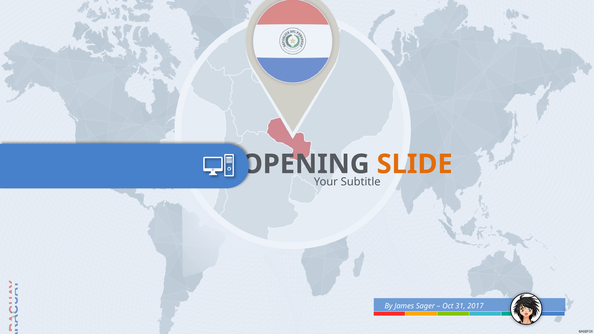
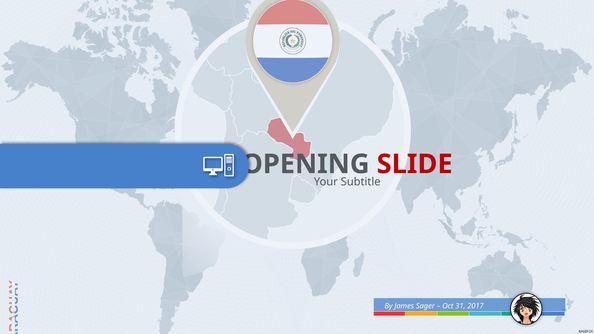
SLIDE colour: orange -> red (415, 164)
